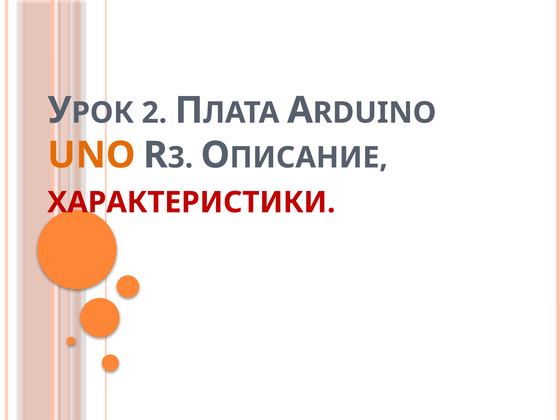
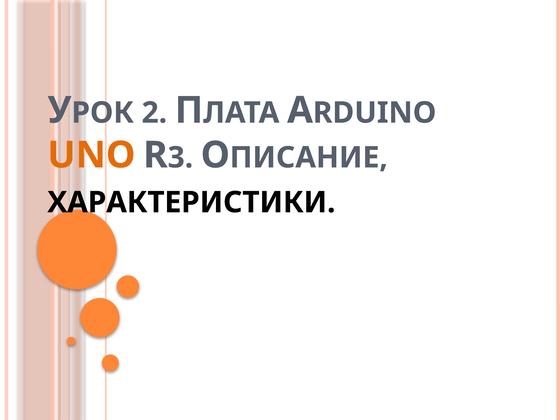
ХАРАКТЕРИСТИКИ colour: red -> black (191, 202)
